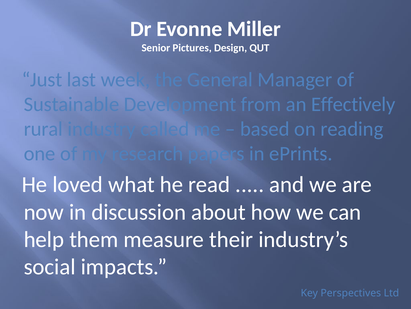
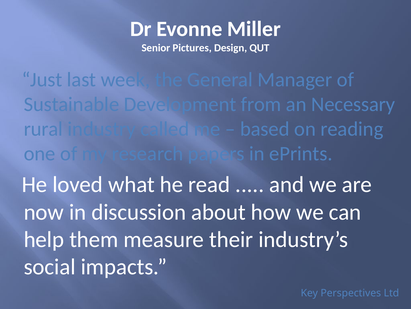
Effectively: Effectively -> Necessary (353, 104)
